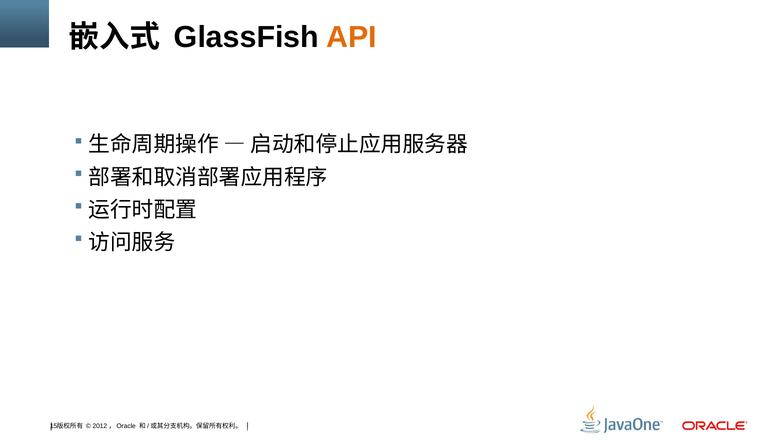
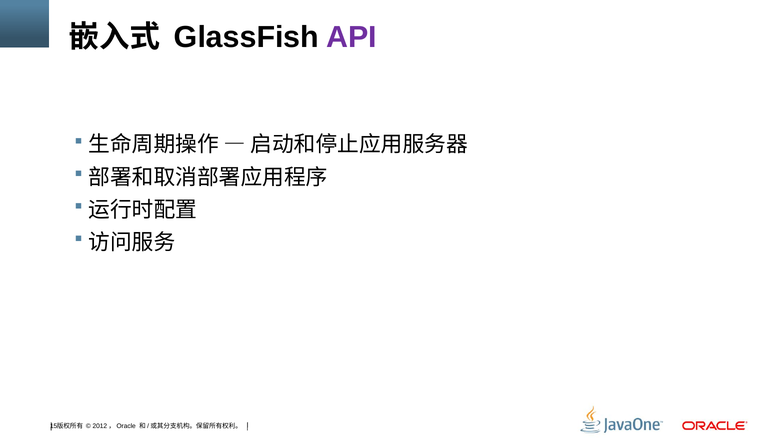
API colour: orange -> purple (352, 37)
